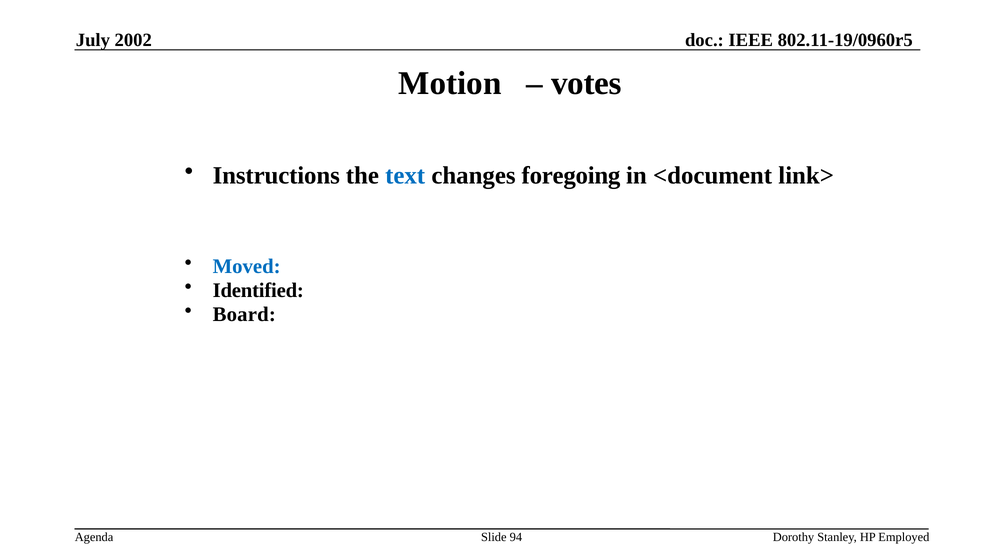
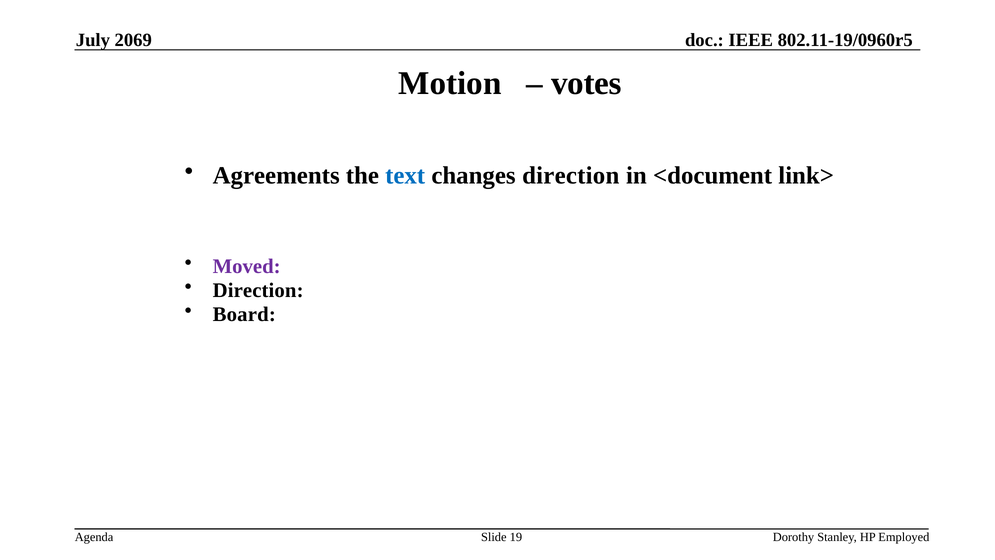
2002: 2002 -> 2069 (133, 40)
Instructions: Instructions -> Agreements (276, 176)
changes foregoing: foregoing -> direction (571, 176)
Moved colour: blue -> purple (247, 266)
Identified: Identified -> Direction (258, 290)
94: 94 -> 19 (516, 537)
